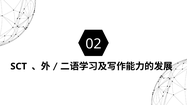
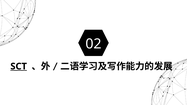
SCT underline: none -> present (19, 66)
